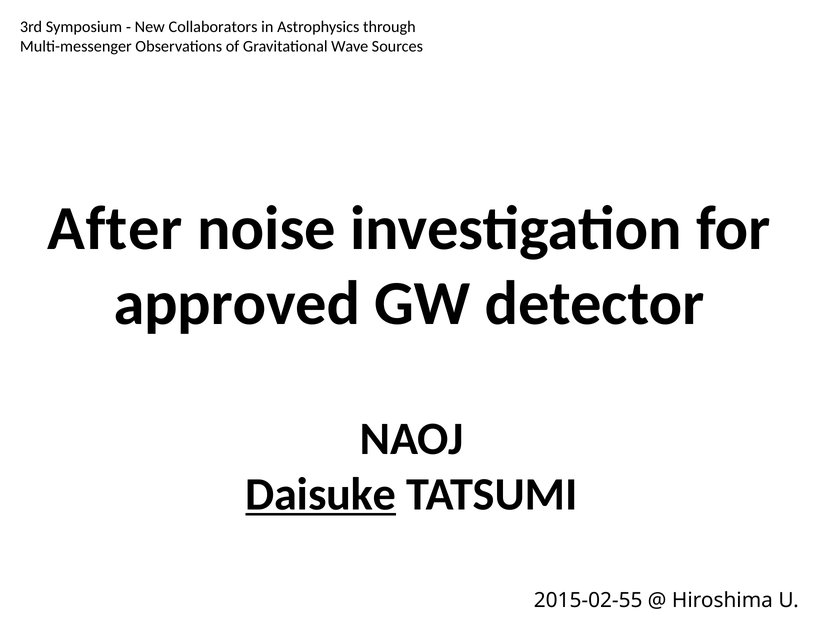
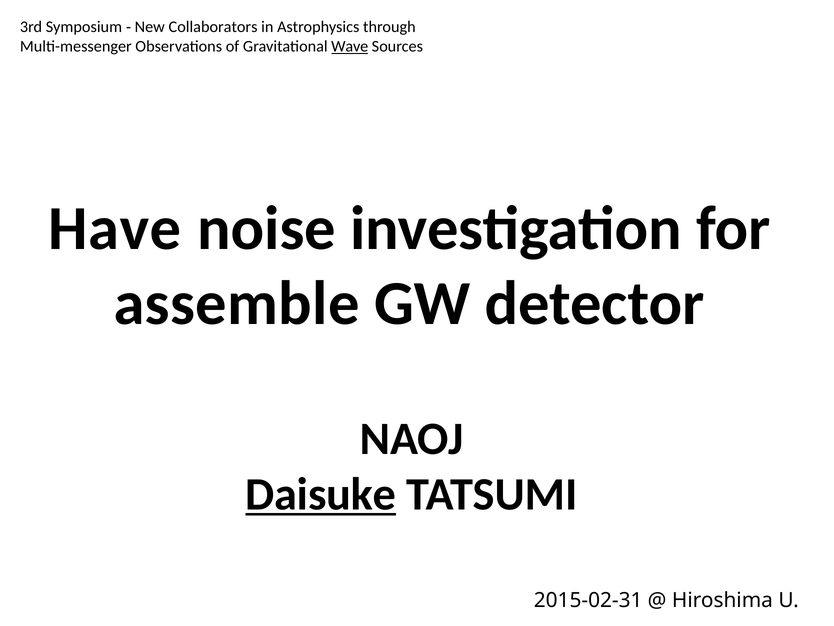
Wave underline: none -> present (350, 47)
After: After -> Have (115, 228)
approved: approved -> assemble (237, 303)
2015-02-55: 2015-02-55 -> 2015-02-31 (588, 600)
